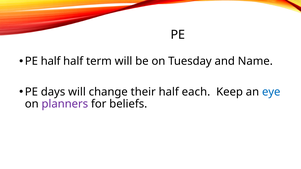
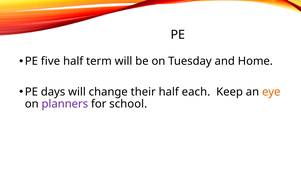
PE half: half -> five (50, 61)
Name: Name -> Home (255, 61)
eye colour: blue -> orange (271, 92)
beliefs: beliefs -> school (128, 104)
